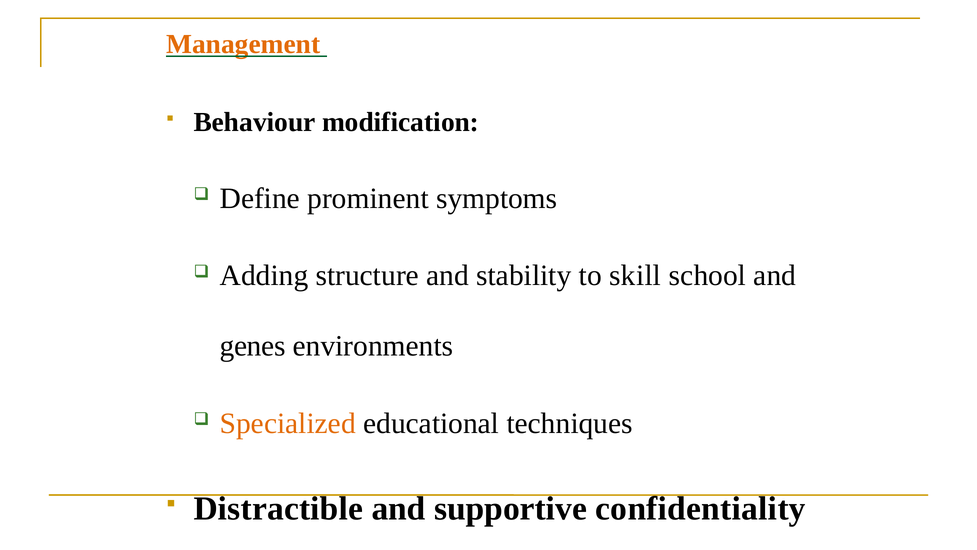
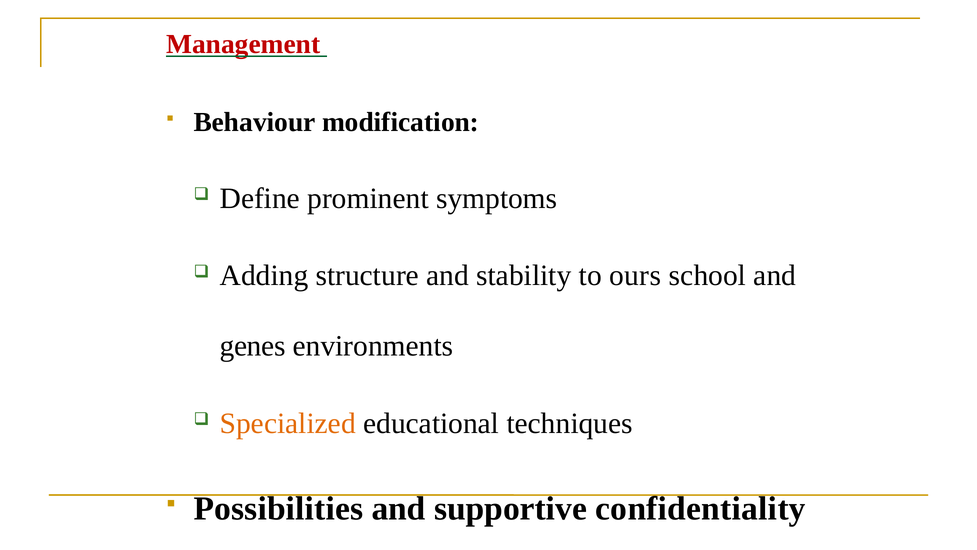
Management colour: orange -> red (243, 44)
skill: skill -> ours (635, 275)
Distractible: Distractible -> Possibilities (278, 508)
